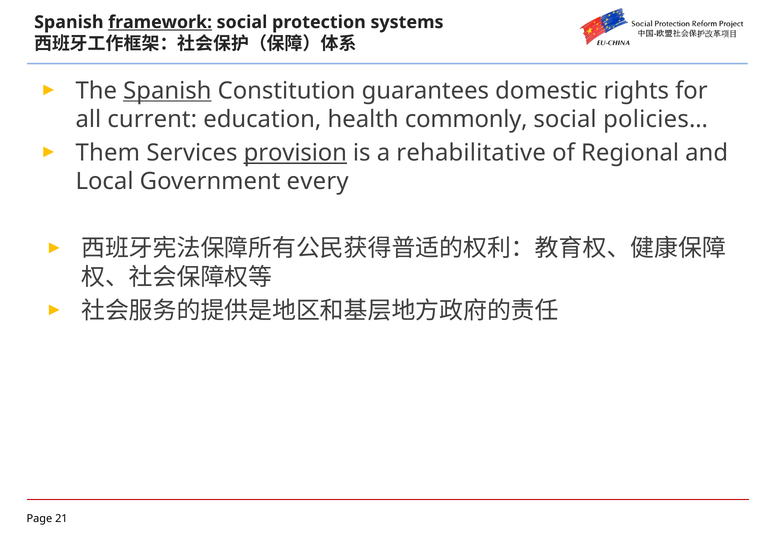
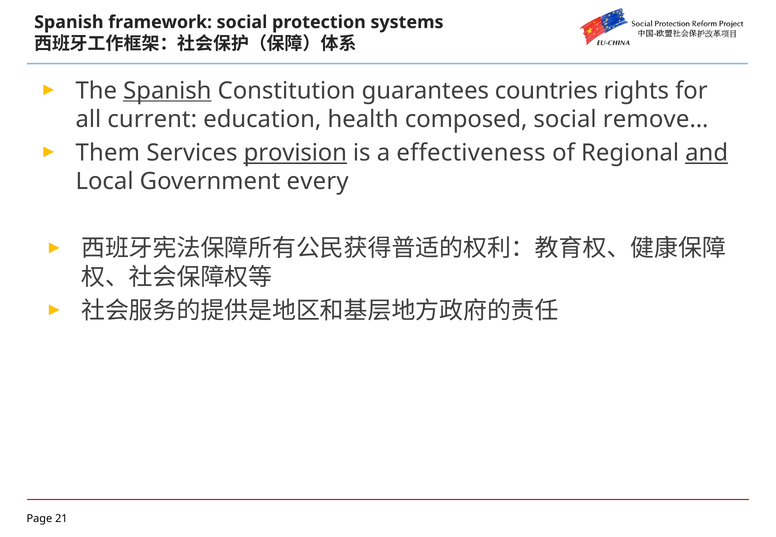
framework underline: present -> none (160, 22)
domestic: domestic -> countries (546, 91)
commonly: commonly -> composed (466, 119)
policies…: policies… -> remove… (656, 119)
rehabilitative: rehabilitative -> effectiveness (471, 153)
and underline: none -> present (707, 153)
